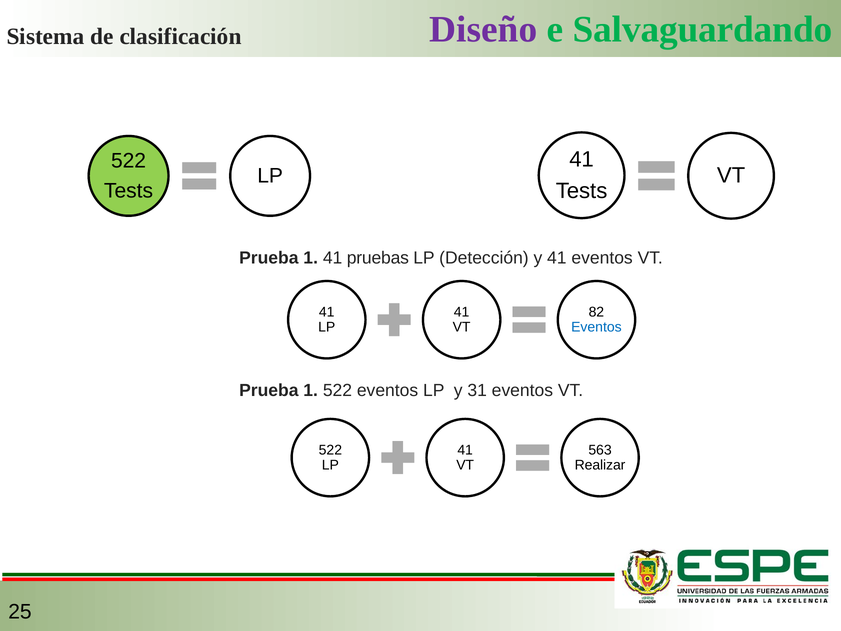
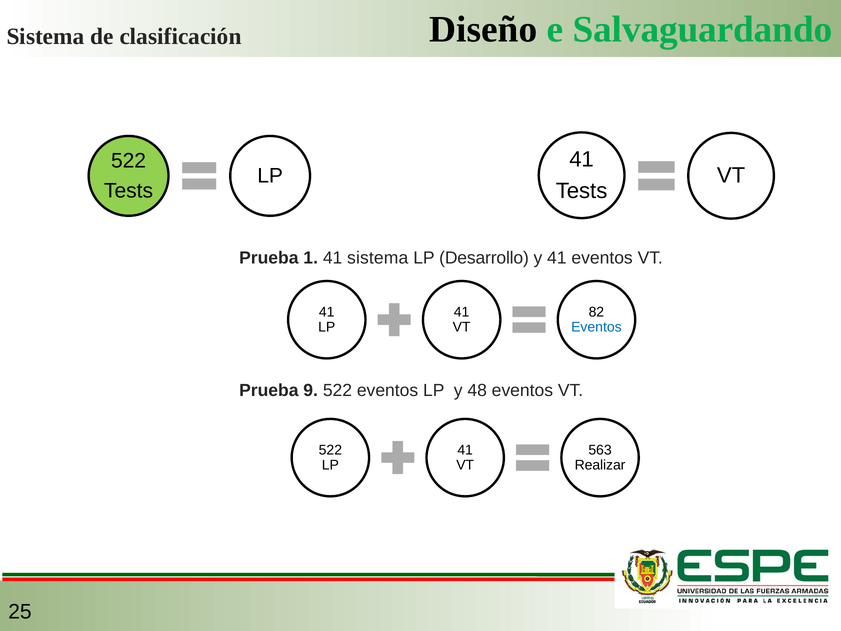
Diseño colour: purple -> black (483, 29)
41 pruebas: pruebas -> sistema (378, 258)
Detección: Detección -> Desarrollo (484, 258)
1: 1 -> 9 (311, 390)
31: 31 -> 48 (477, 390)
